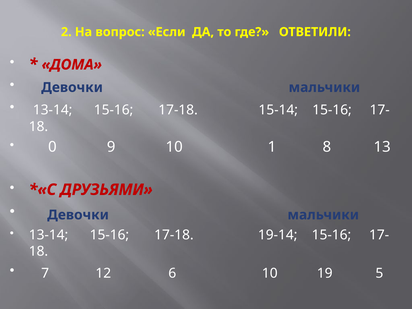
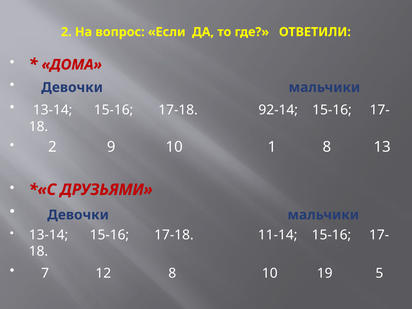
15-14: 15-14 -> 92-14 (278, 110)
0: 0 -> 2 (52, 147)
19-14: 19-14 -> 11-14 (278, 235)
12 6: 6 -> 8 (172, 273)
